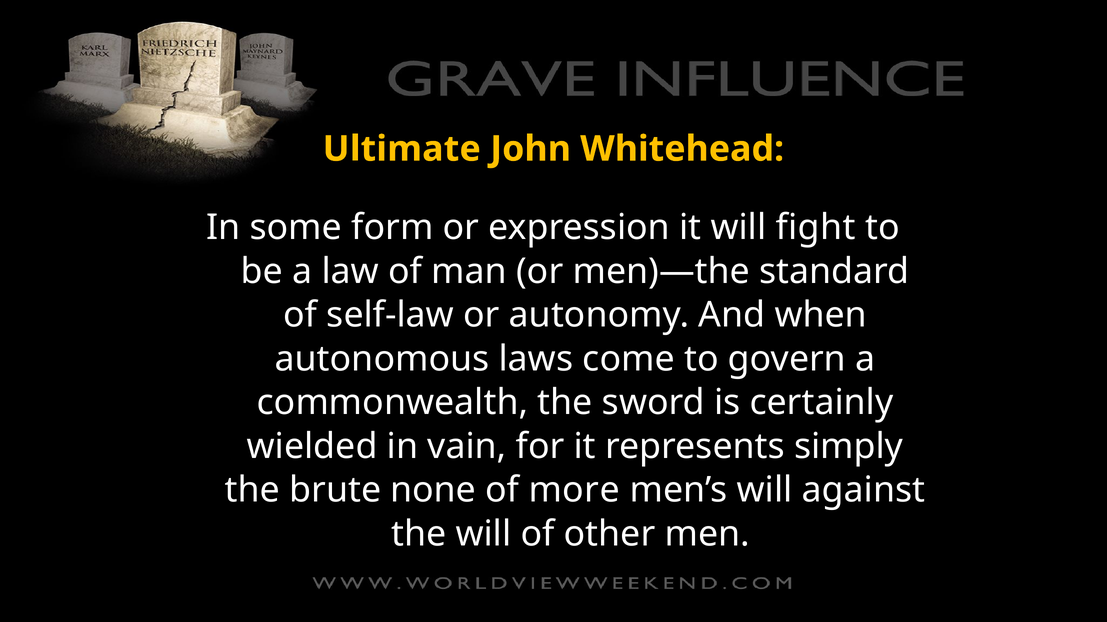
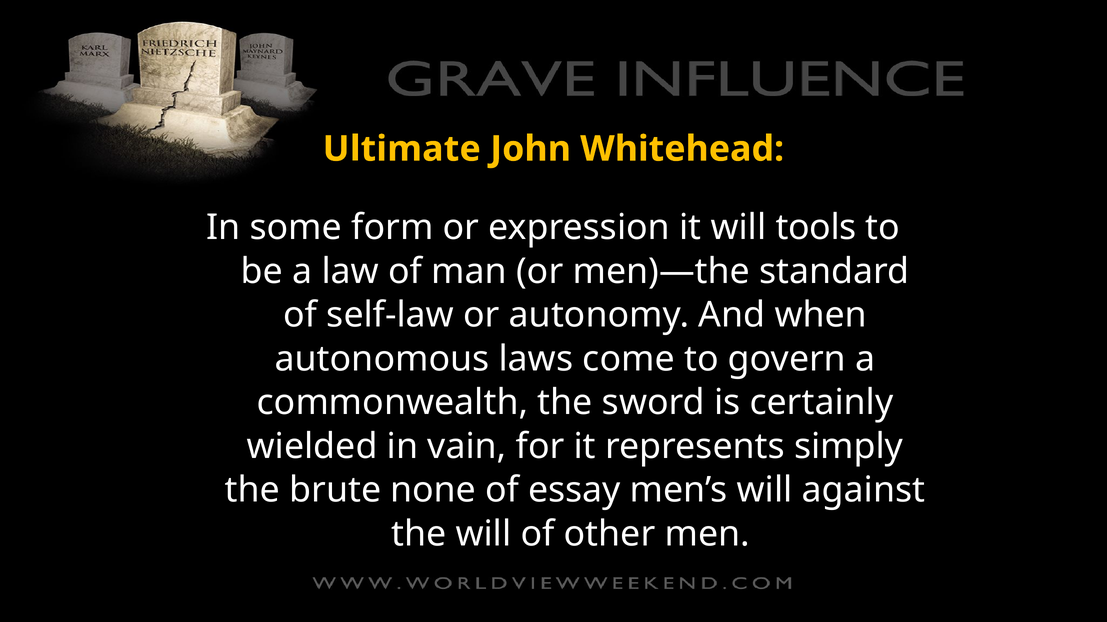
fight: fight -> tools (816, 228)
more: more -> essay (574, 491)
